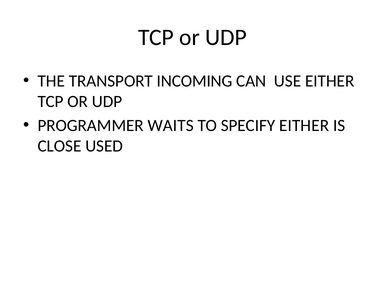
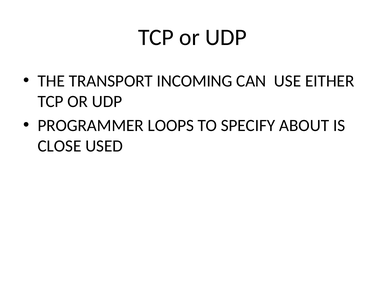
WAITS: WAITS -> LOOPS (171, 125)
SPECIFY EITHER: EITHER -> ABOUT (304, 125)
